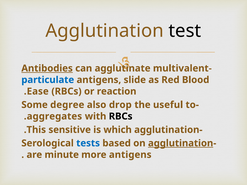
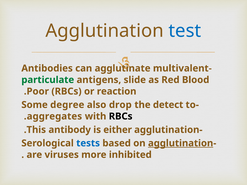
test colour: black -> blue (185, 31)
Antibodies underline: present -> none (47, 68)
particulate colour: blue -> green (48, 80)
Ease: Ease -> Poor (38, 91)
useful: useful -> detect (168, 105)
sensitive: sensitive -> antibody (70, 130)
which: which -> either (118, 130)
minute: minute -> viruses (62, 155)
more antigens: antigens -> inhibited (130, 155)
